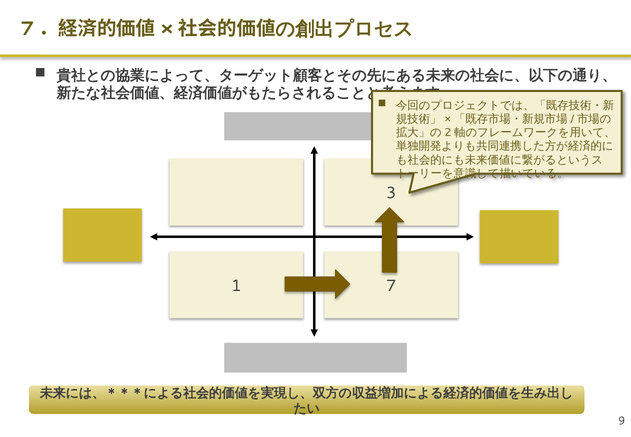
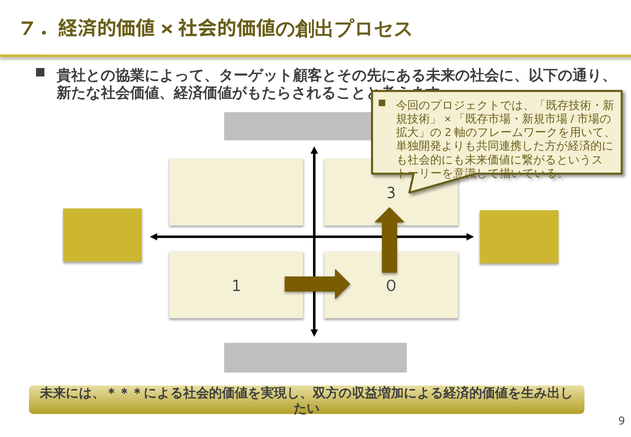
7: 7 -> 0 (391, 286)
